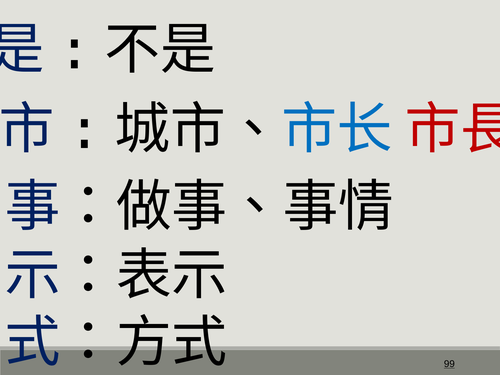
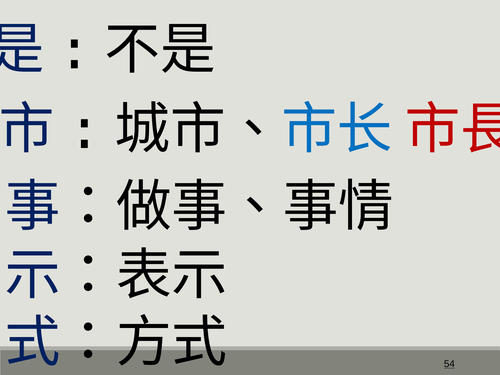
99: 99 -> 54 (449, 364)
